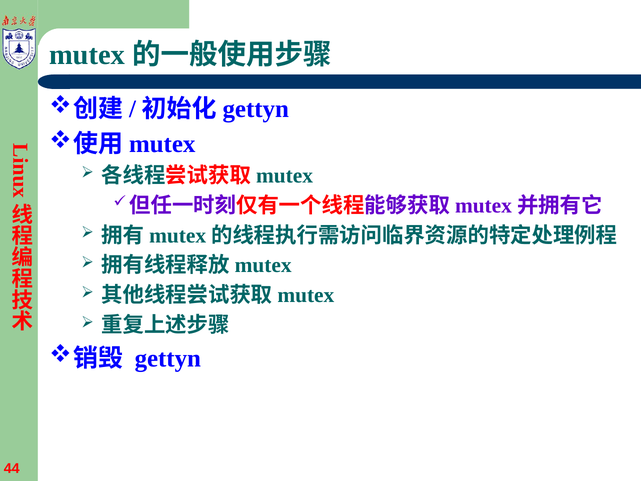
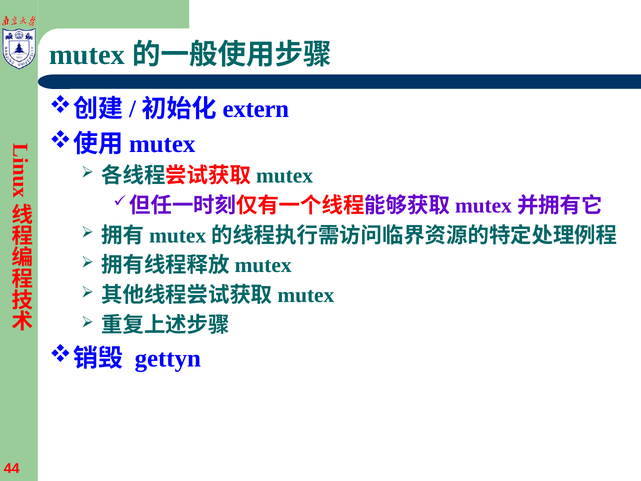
gettyn: gettyn -> extern (256, 109)
